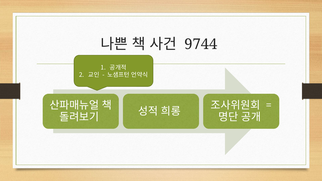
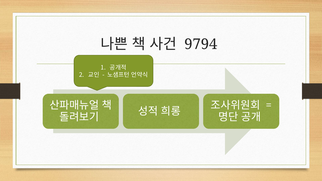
9744: 9744 -> 9794 (201, 44)
